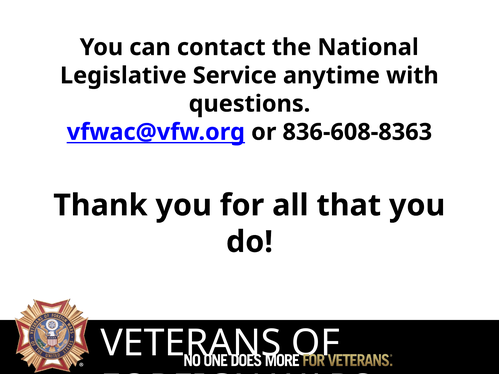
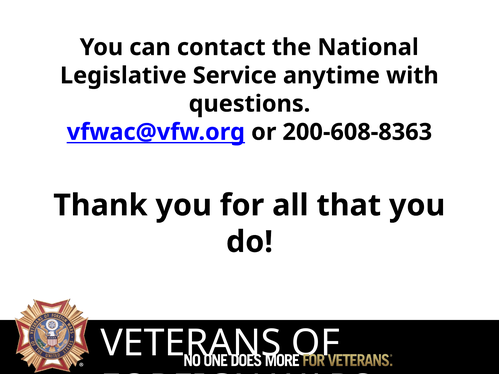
836-608-8363: 836-608-8363 -> 200-608-8363 (357, 132)
